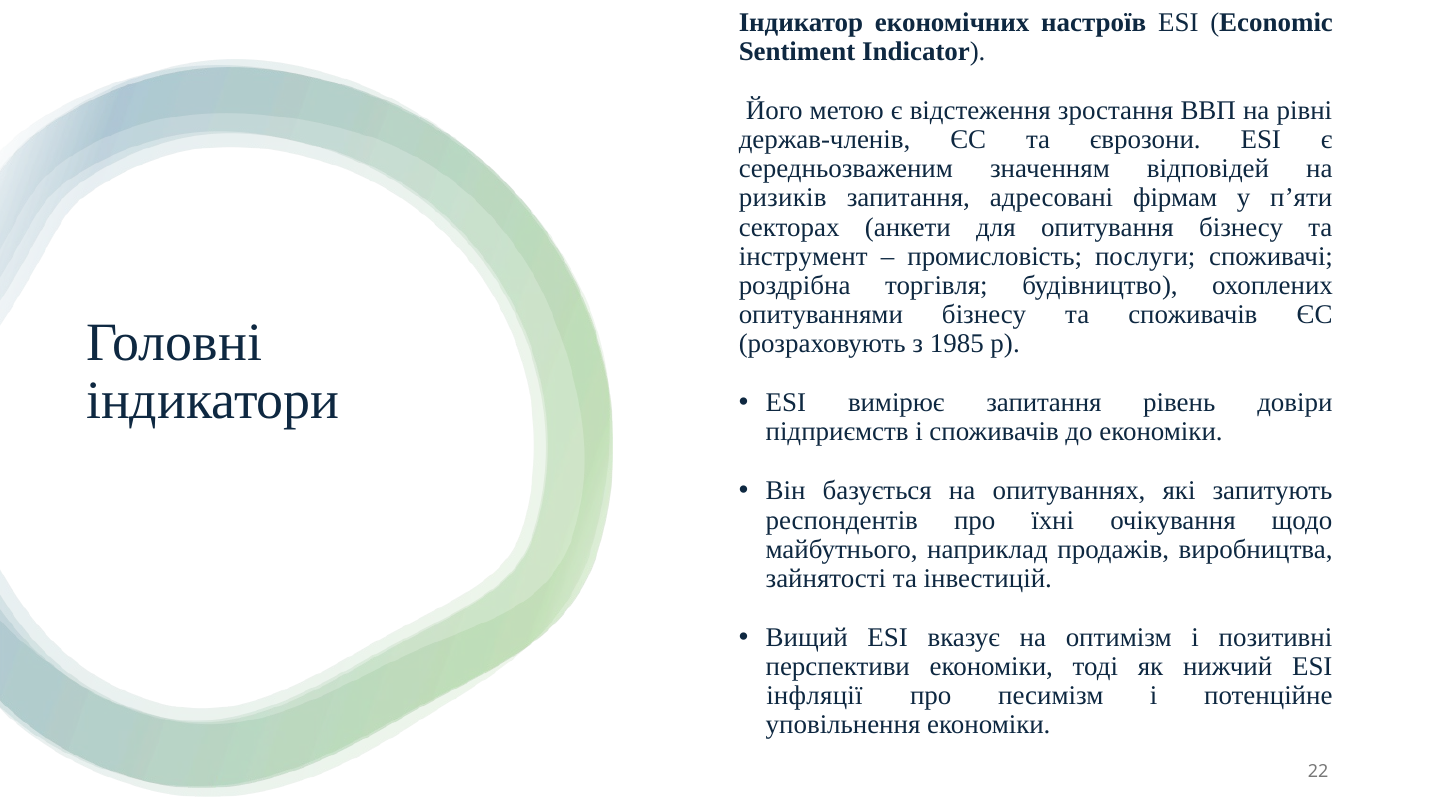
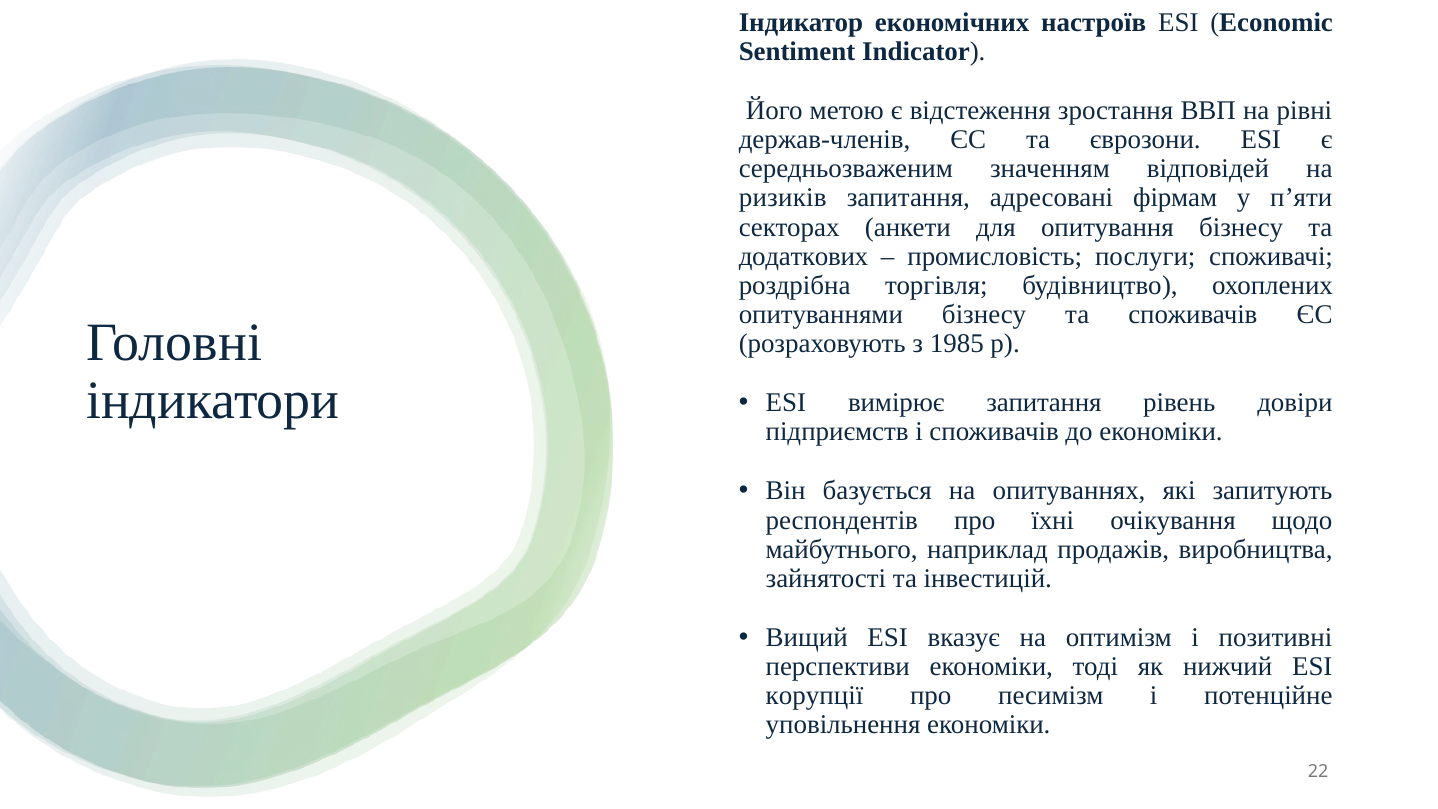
інструмент: інструмент -> додаткових (803, 256)
інфляції: інфляції -> корупції (815, 696)
